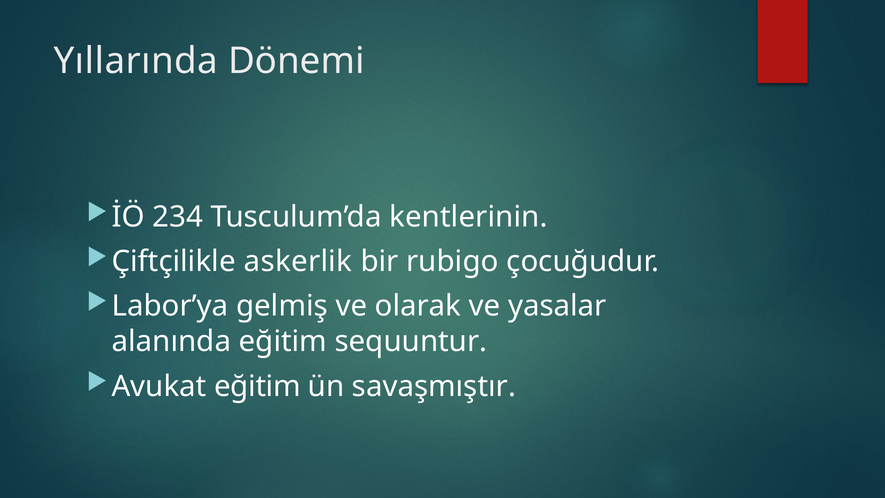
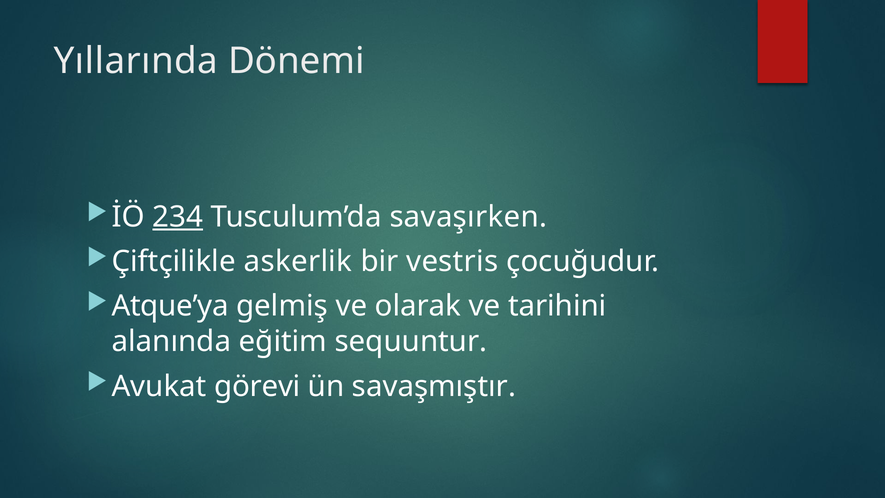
234 underline: none -> present (178, 217)
kentlerinin: kentlerinin -> savaşırken (468, 217)
rubigo: rubigo -> vestris (452, 261)
Labor’ya: Labor’ya -> Atque’ya (170, 306)
yasalar: yasalar -> tarihini (557, 306)
Avukat eğitim: eğitim -> görevi (257, 386)
